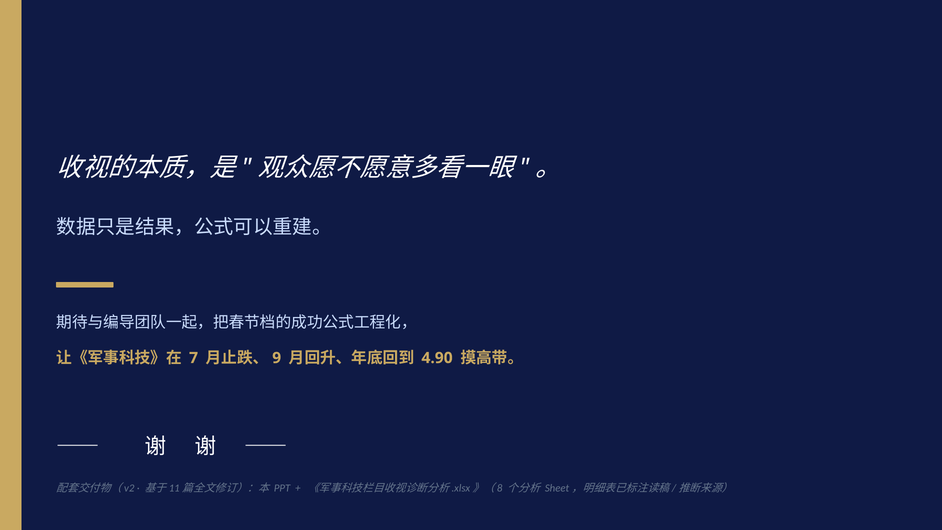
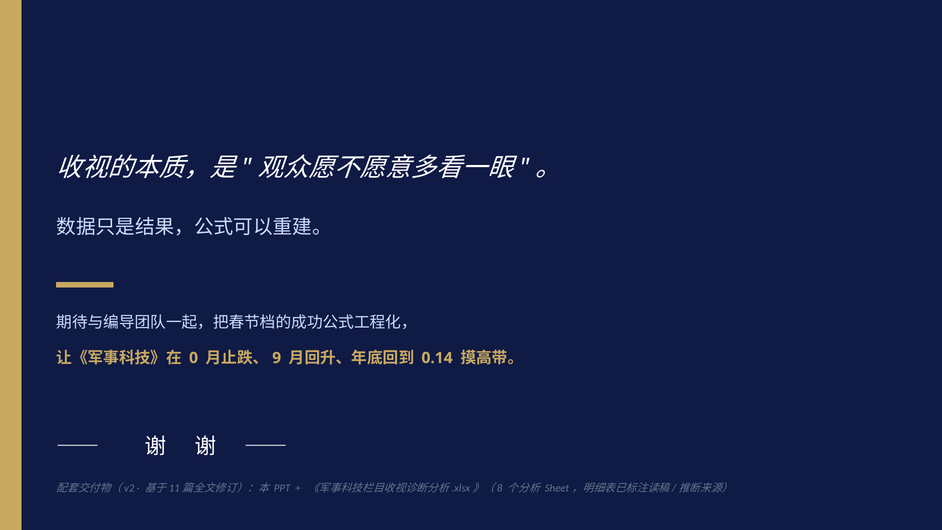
7: 7 -> 0 (194, 358)
4.90: 4.90 -> 0.14 (437, 358)
